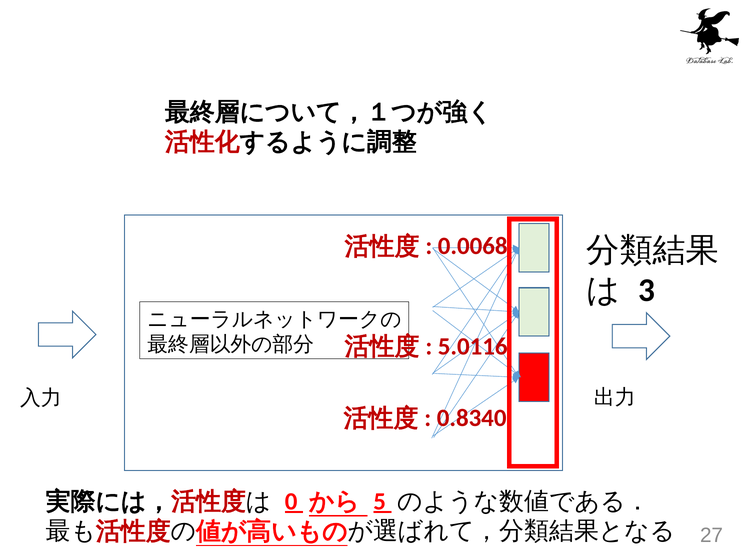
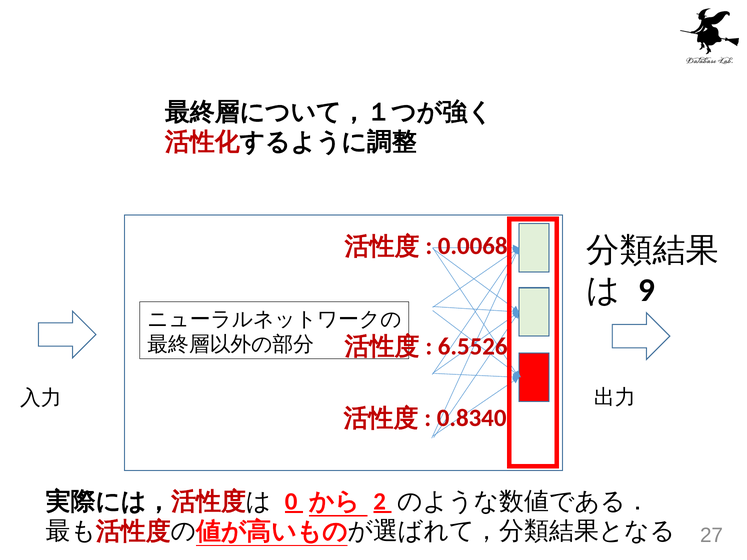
3: 3 -> 9 (647, 290)
5.0116: 5.0116 -> 6.5526 (473, 346)
5: 5 -> 2 (380, 502)
